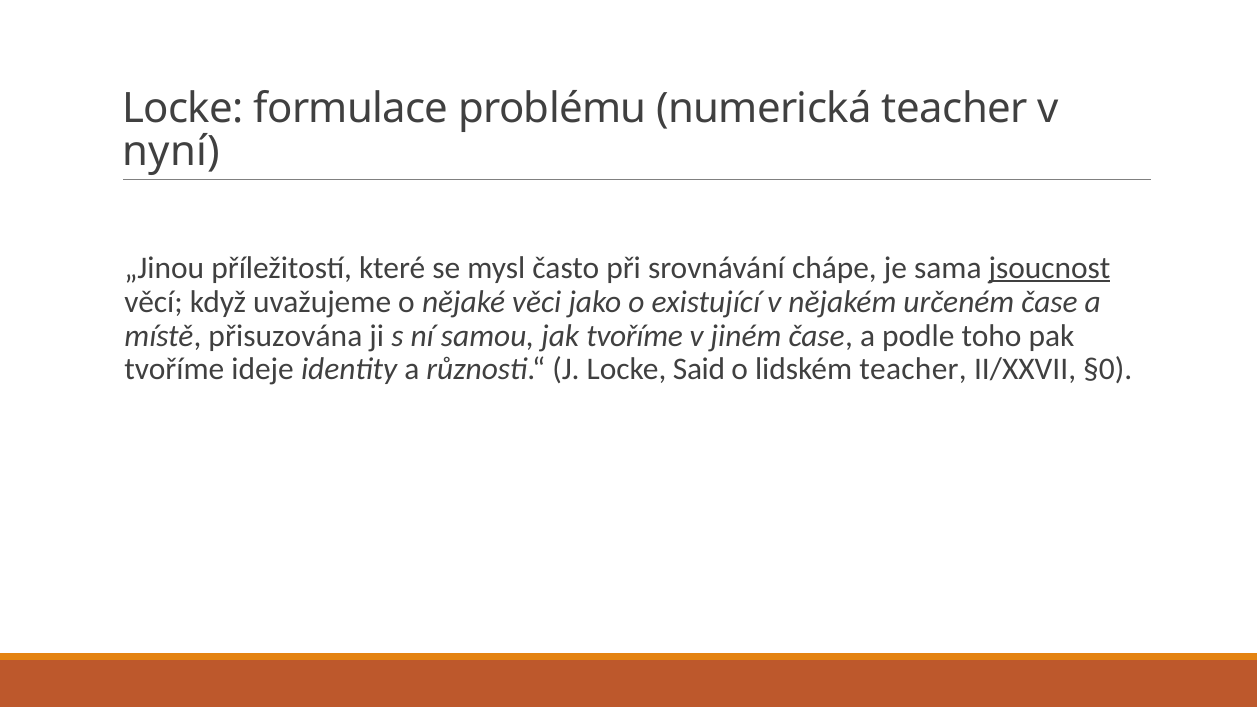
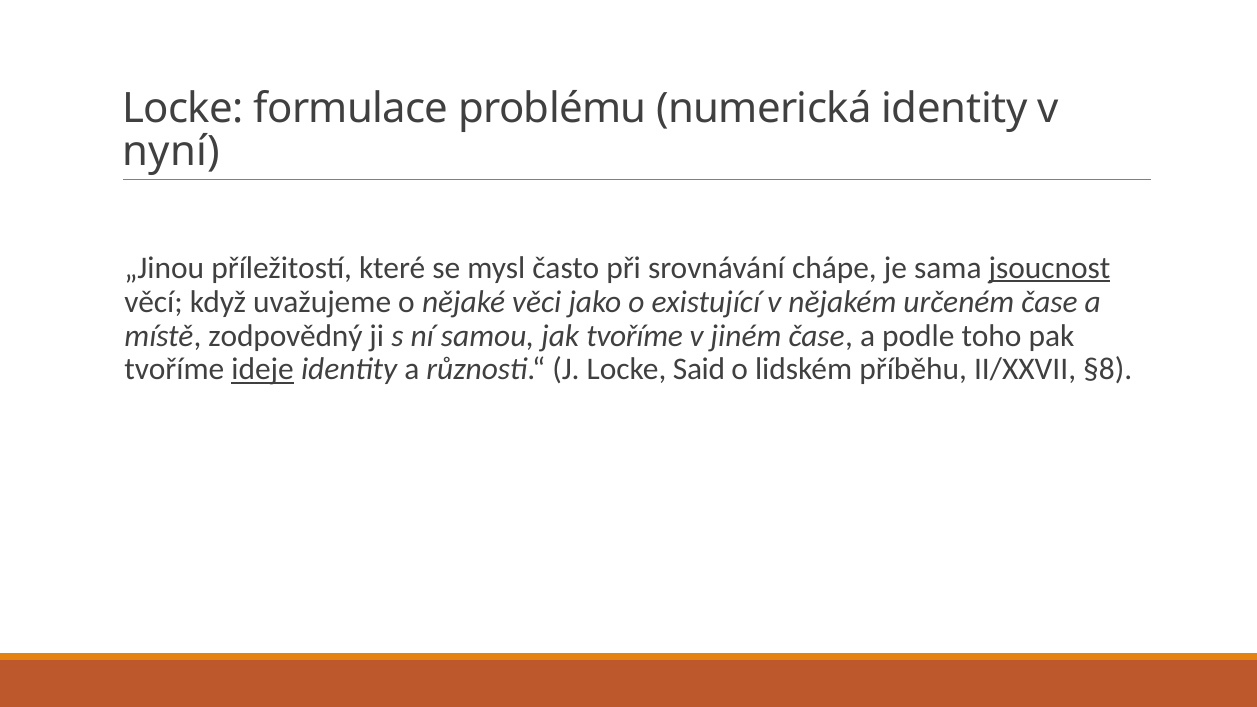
numerická teacher: teacher -> identity (955, 109)
přisuzována: přisuzována -> zodpovědný (286, 336)
ideje underline: none -> present (263, 370)
lidském teacher: teacher -> příběhu (913, 370)
§0: §0 -> §8 (1108, 370)
